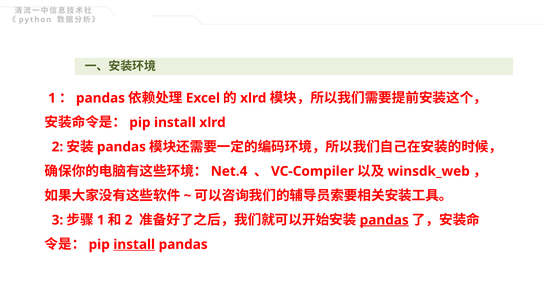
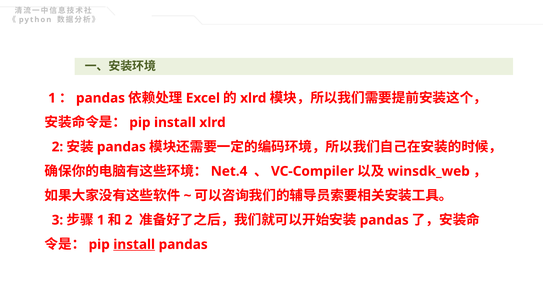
pandas underline: present -> none (384, 220)
